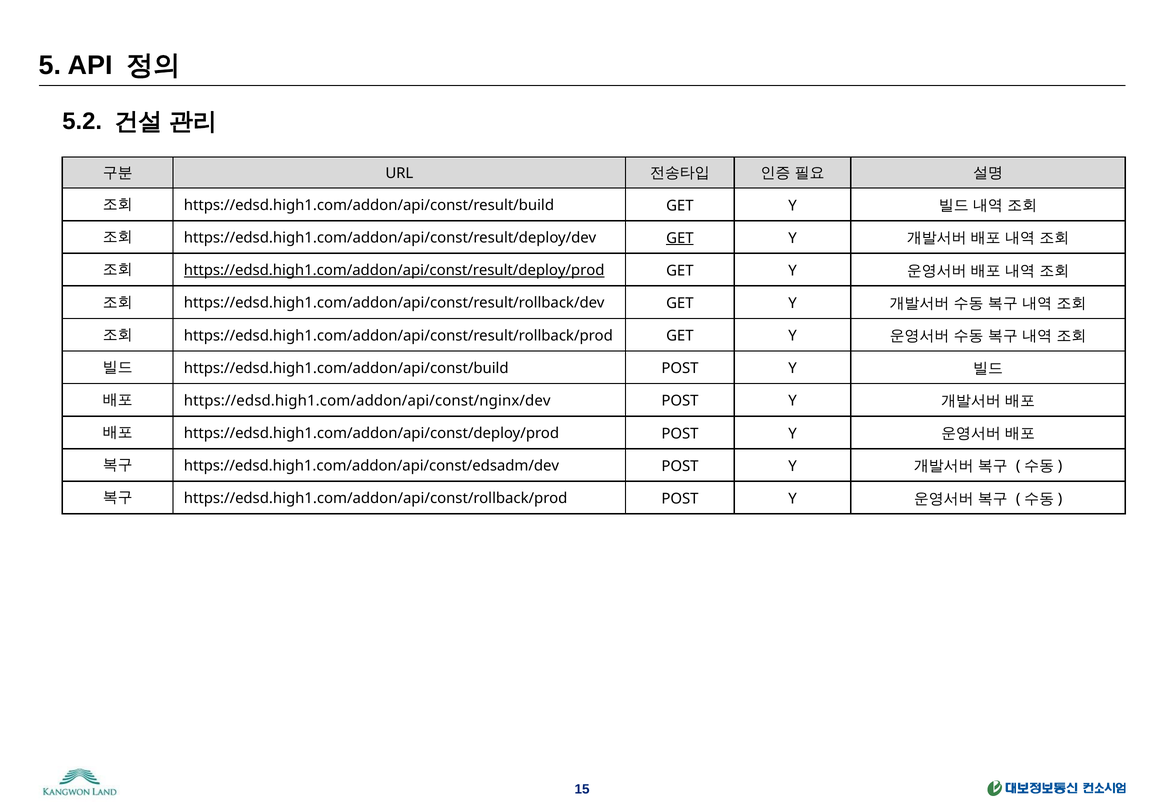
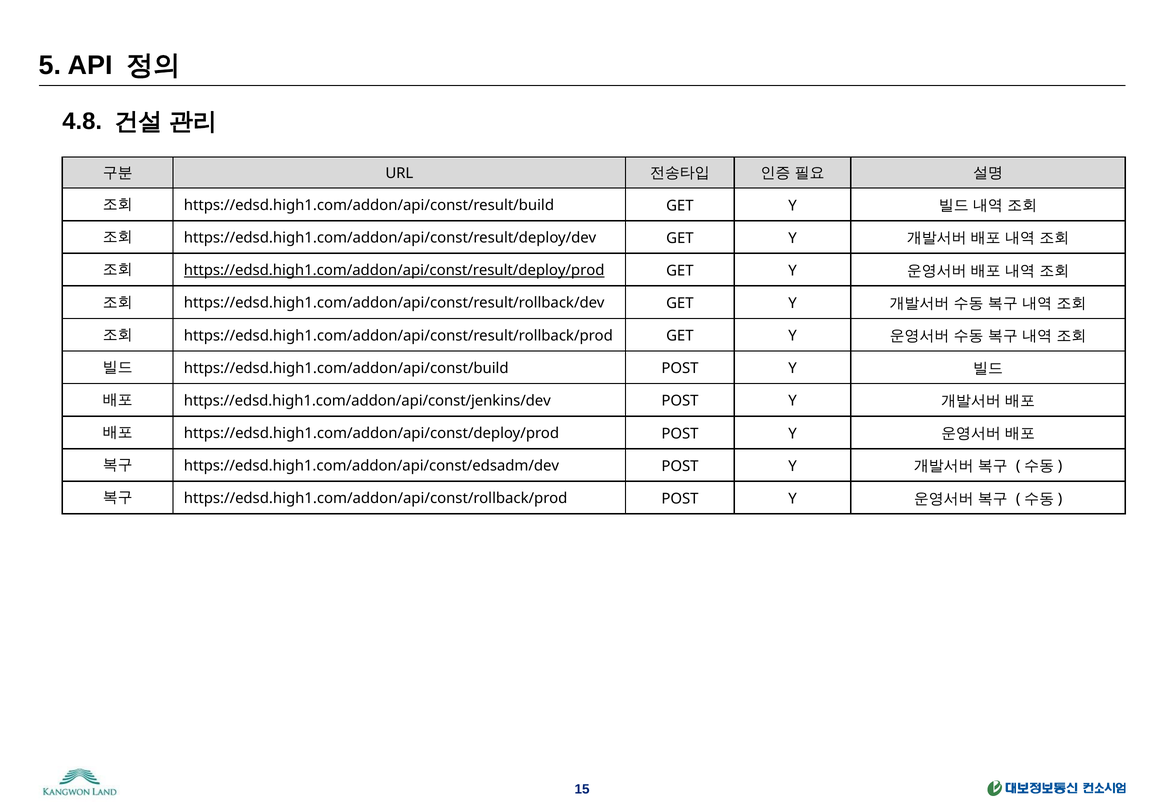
5.2: 5.2 -> 4.8 (82, 121)
GET underline: present -> none (680, 238)
https://edsd.high1.com/addon/api/const/nginx/dev: https://edsd.high1.com/addon/api/const/nginx/dev -> https://edsd.high1.com/addon/api/const/jenkins/dev (367, 401)
